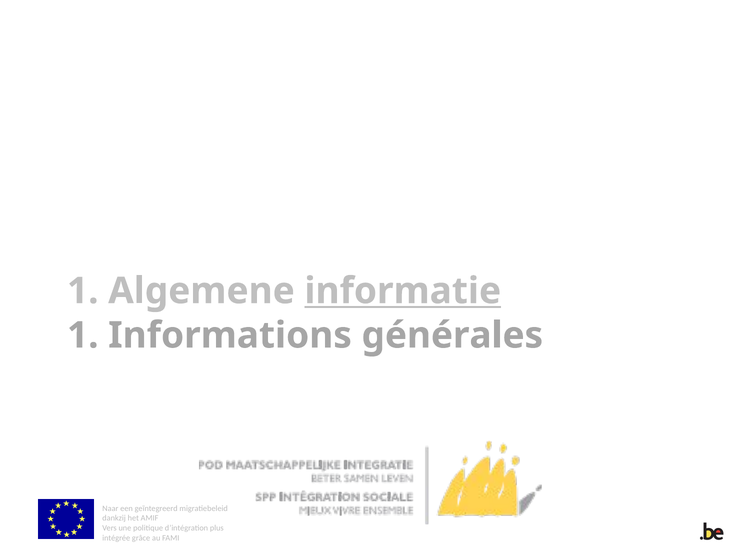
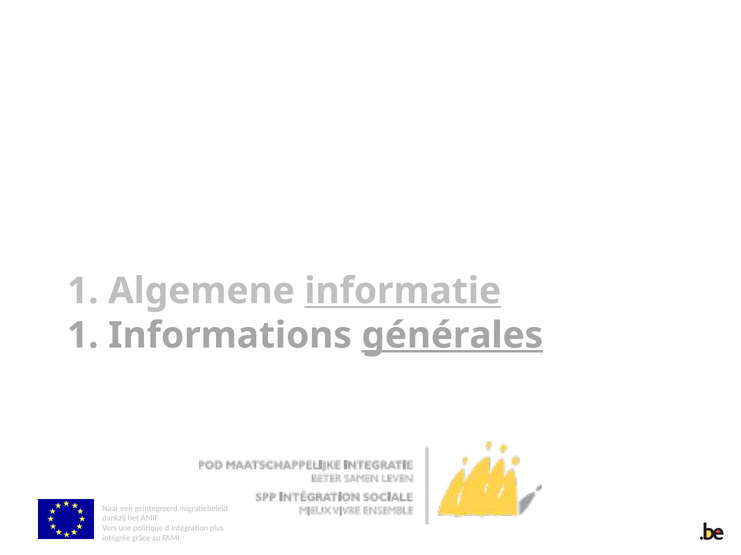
générales underline: none -> present (452, 336)
